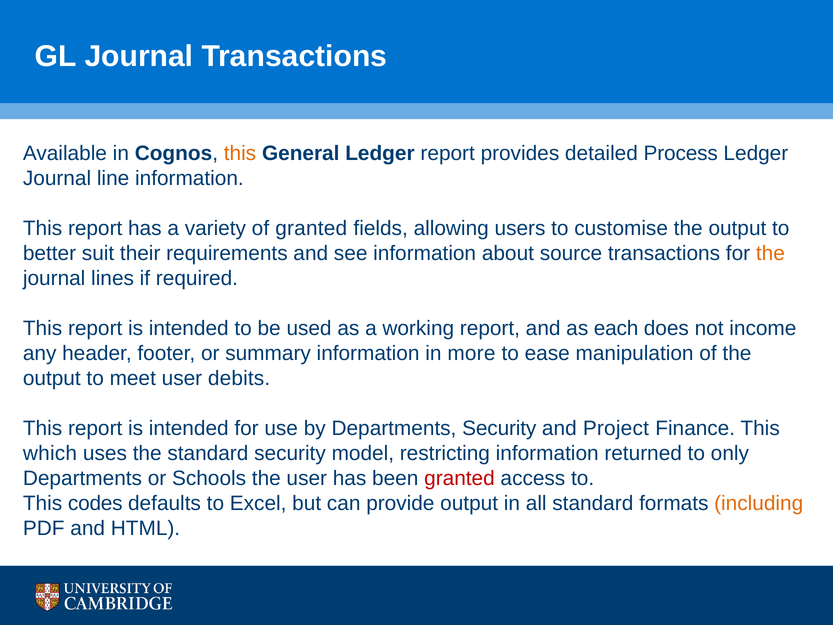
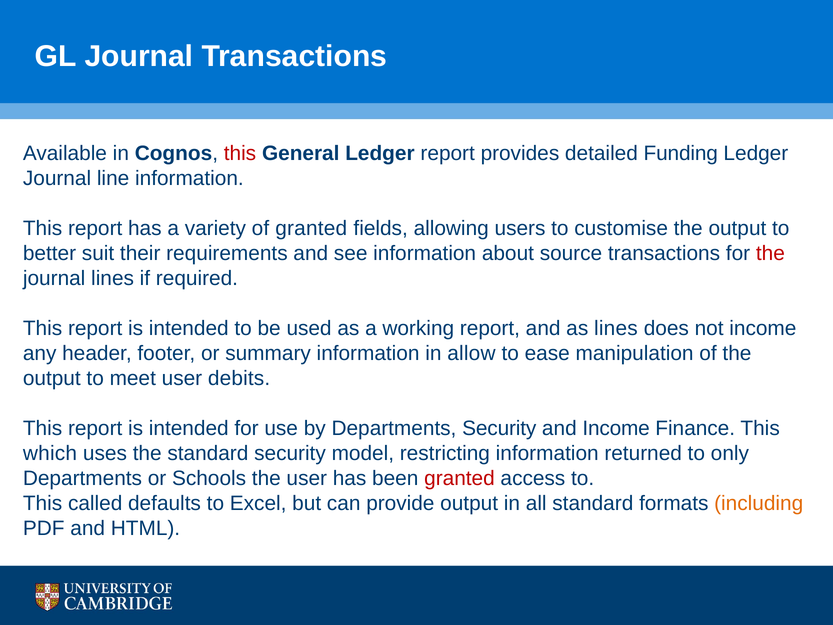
this colour: orange -> red (240, 153)
Process: Process -> Funding (681, 153)
the colour: orange -> red (770, 253)
as each: each -> lines (616, 328)
more: more -> allow (471, 353)
and Project: Project -> Income (616, 428)
codes: codes -> called (95, 503)
